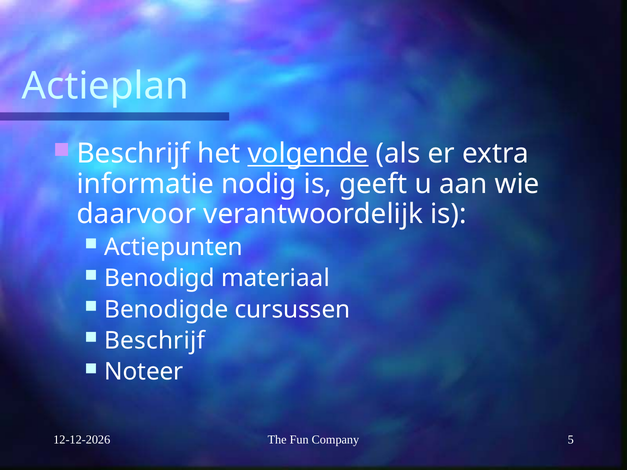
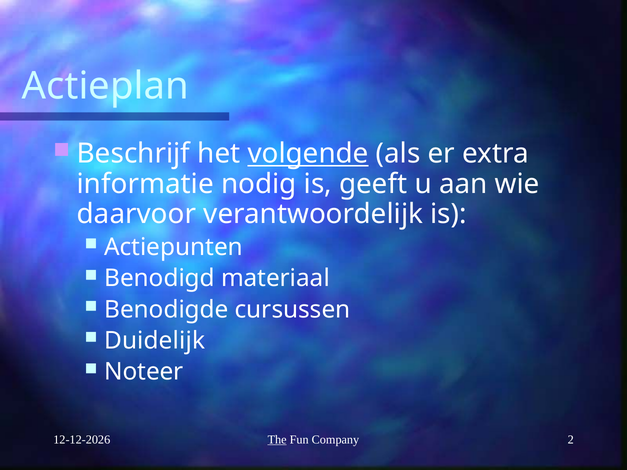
Beschrijf: Beschrijf -> Duidelijk (155, 341)
The underline: none -> present (277, 440)
5: 5 -> 2 (571, 440)
